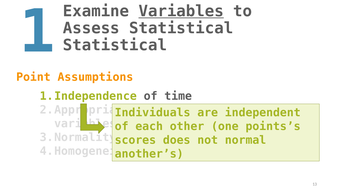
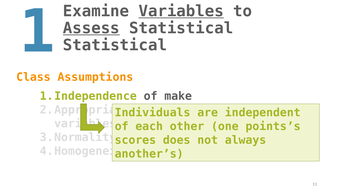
Assess underline: none -> present (91, 28)
Point: Point -> Class (33, 77)
time: time -> make (178, 96)
normal: normal -> always (246, 140)
